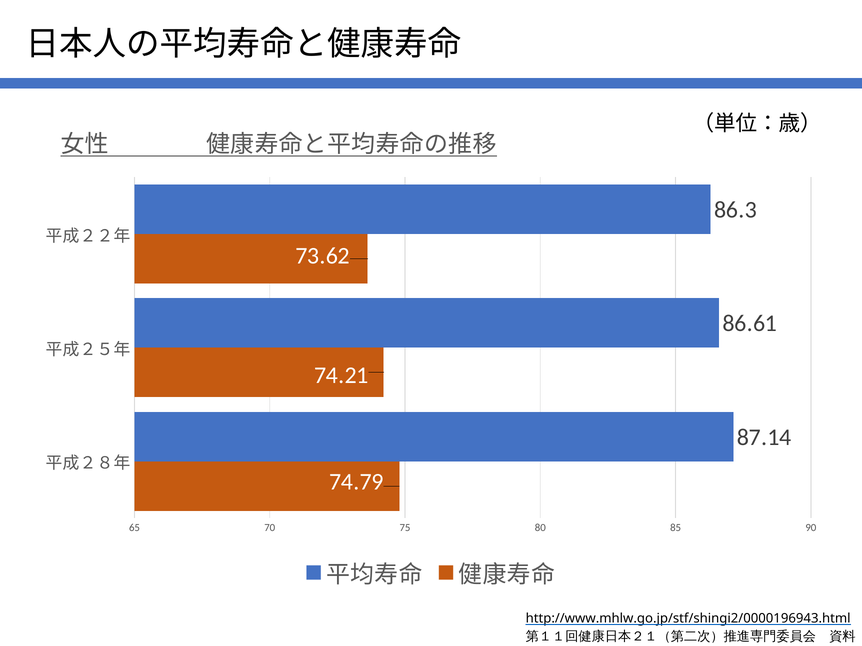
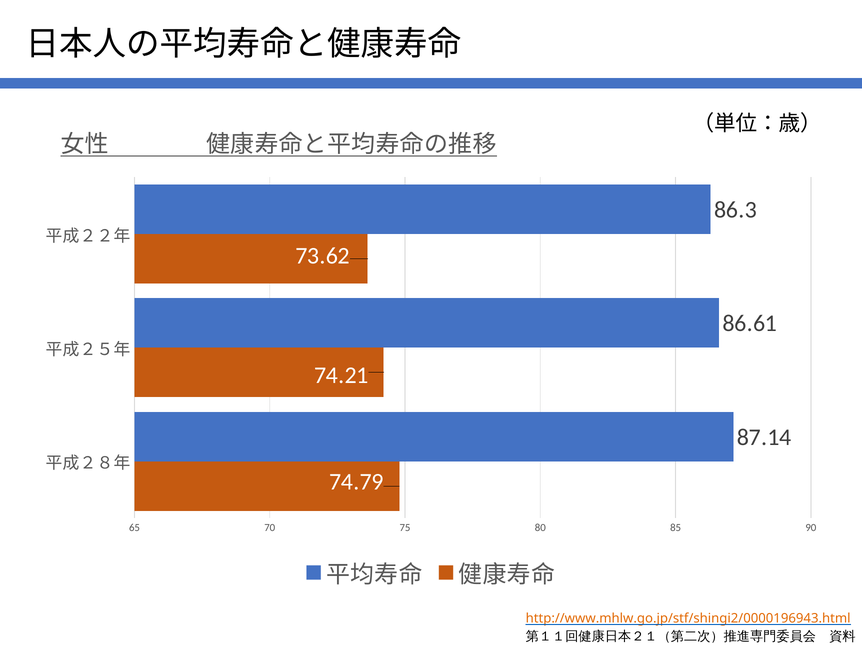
http://www.mhlw.go.jp/stf/shingi2/0000196943.html colour: black -> orange (688, 619)
